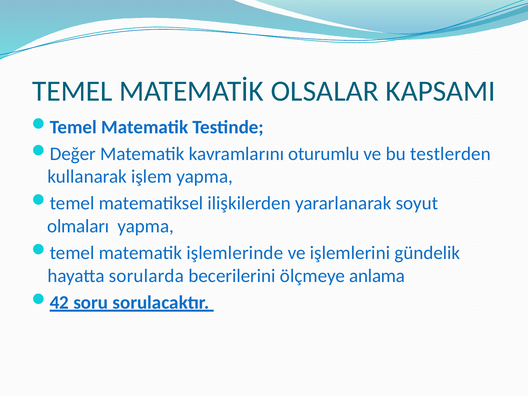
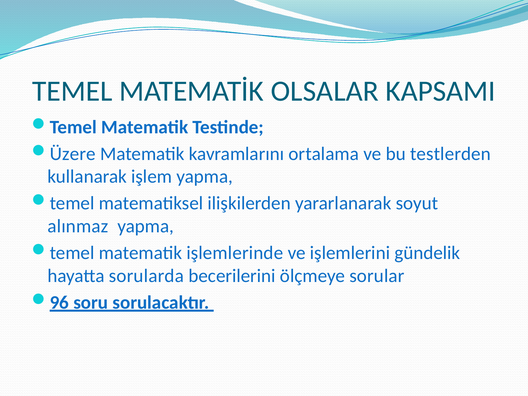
Değer: Değer -> Üzere (73, 154)
oturumlu: oturumlu -> ortalama (324, 154)
olmaları: olmaları -> alınmaz (78, 226)
anlama: anlama -> sorular (377, 276)
42: 42 -> 96 (59, 302)
